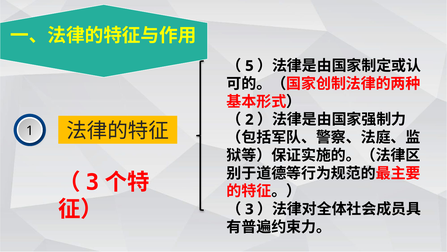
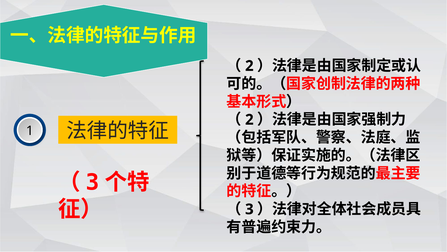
5: 5 -> 2 (249, 66)
